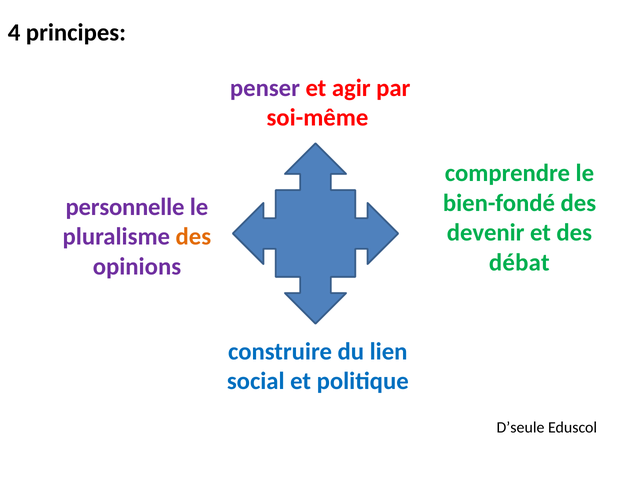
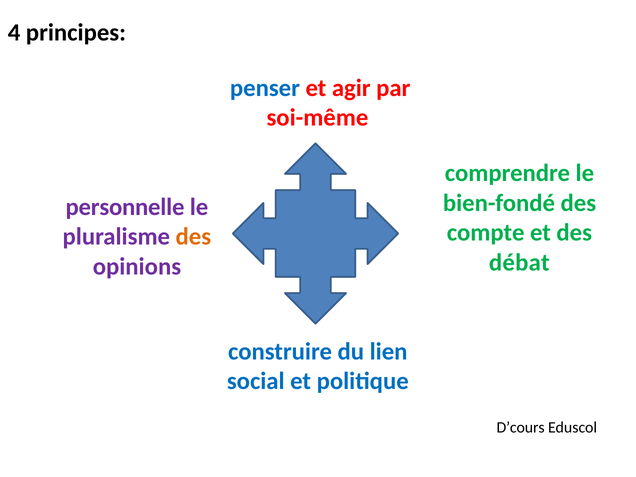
penser colour: purple -> blue (265, 88)
devenir: devenir -> compte (486, 233)
D’seule: D’seule -> D’cours (521, 428)
